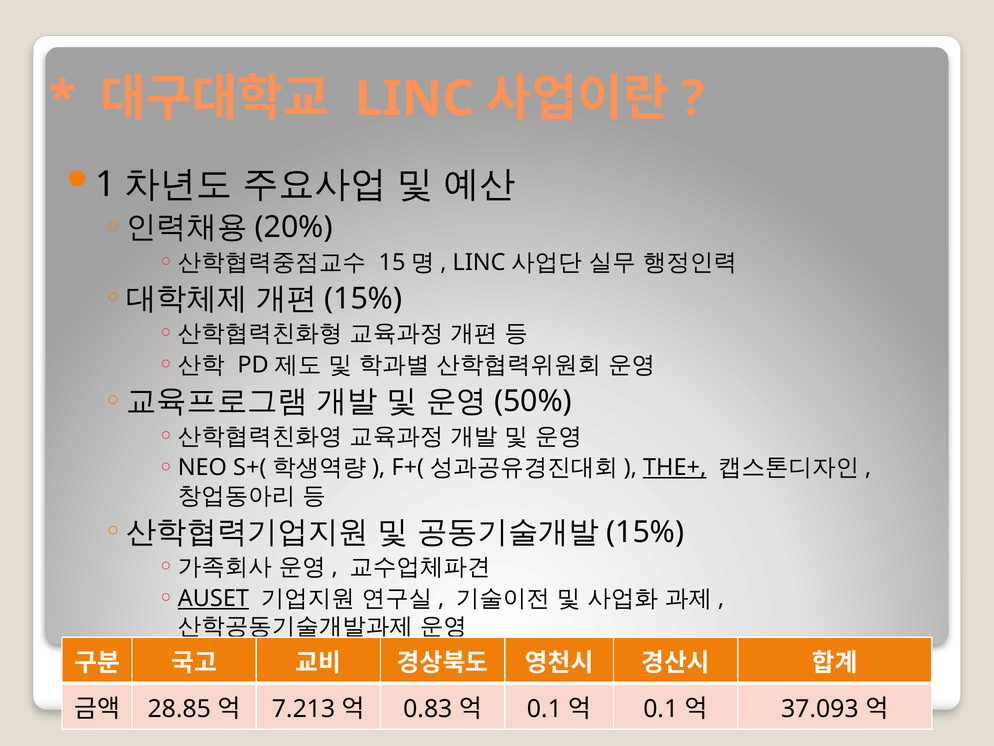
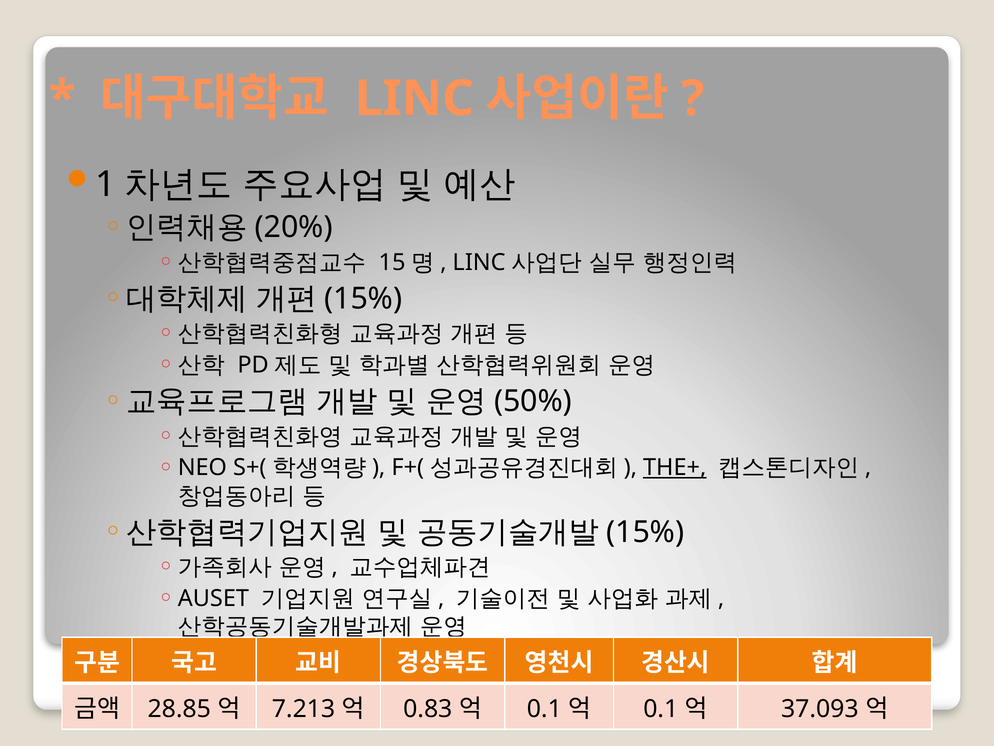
AUSET underline: present -> none (213, 598)
